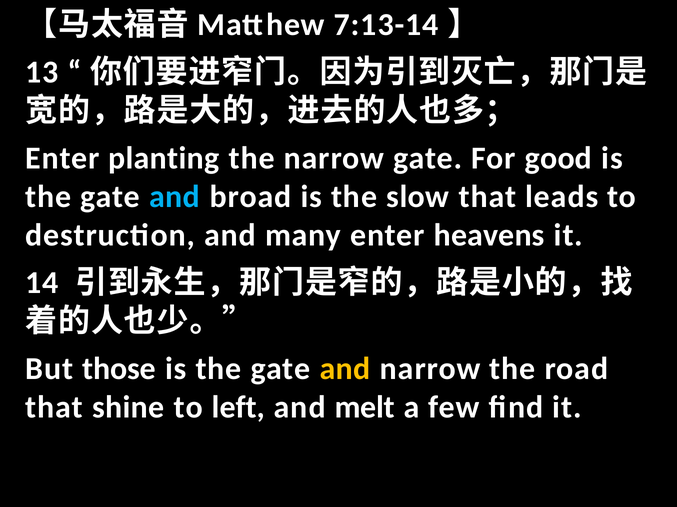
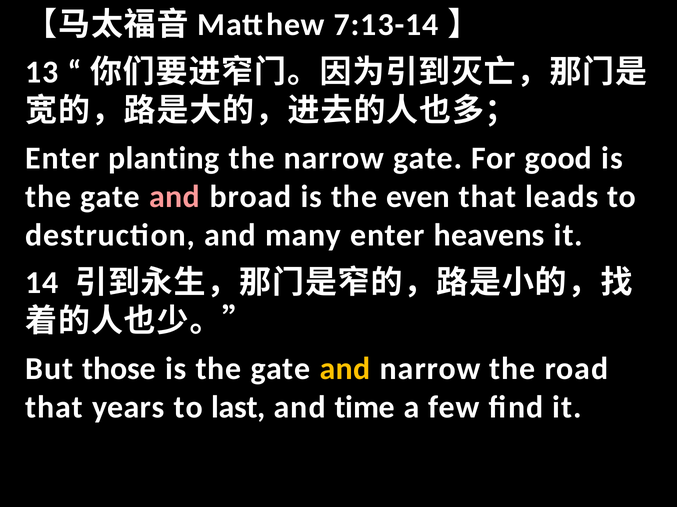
and colour: light blue -> pink (175, 197)
slow: slow -> even (418, 197)
shine: shine -> years (128, 408)
left: left -> last (238, 408)
melt: melt -> time (365, 408)
